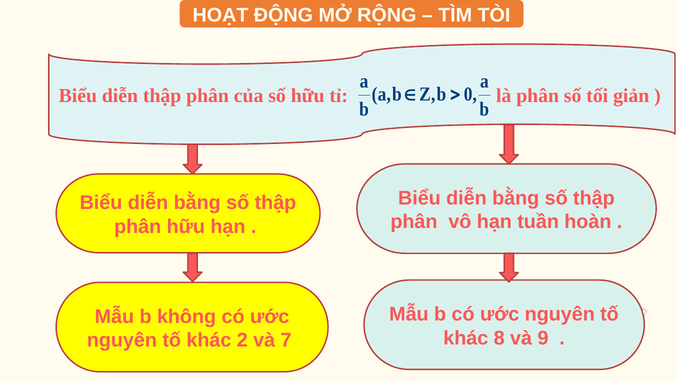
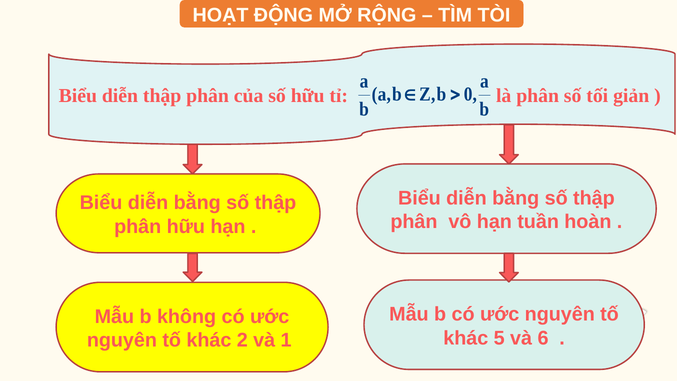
8: 8 -> 5 (499, 338)
9: 9 -> 6 (543, 338)
7: 7 -> 1 (286, 340)
